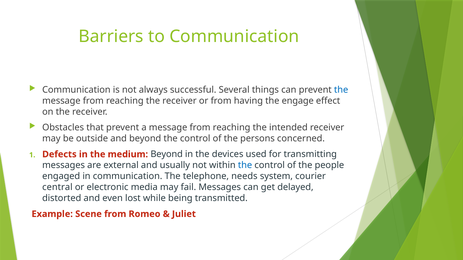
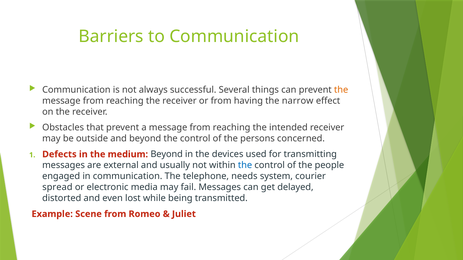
the colour: blue -> orange (341, 90)
engage: engage -> narrow (298, 101)
central: central -> spread (57, 188)
